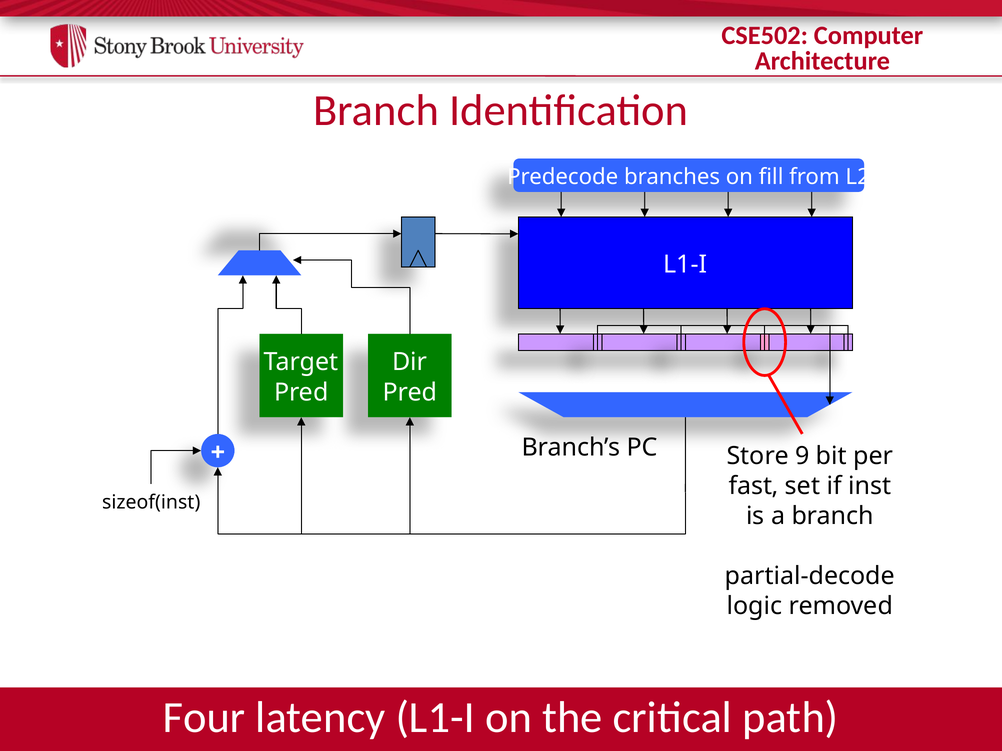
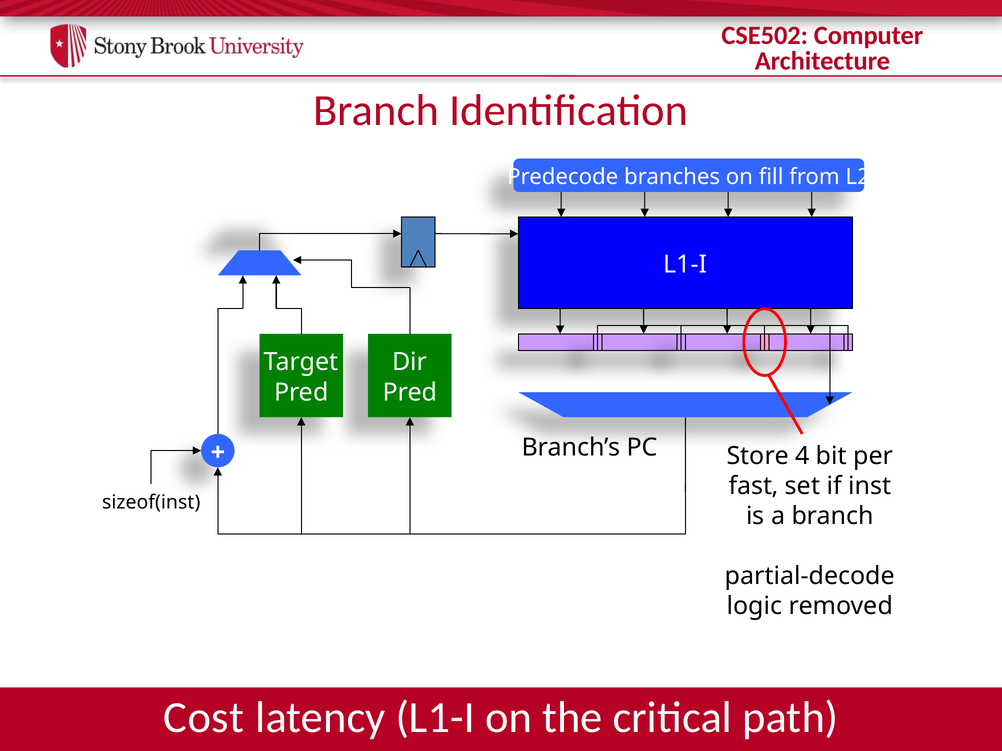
9: 9 -> 4 (802, 456)
Four: Four -> Cost (204, 718)
